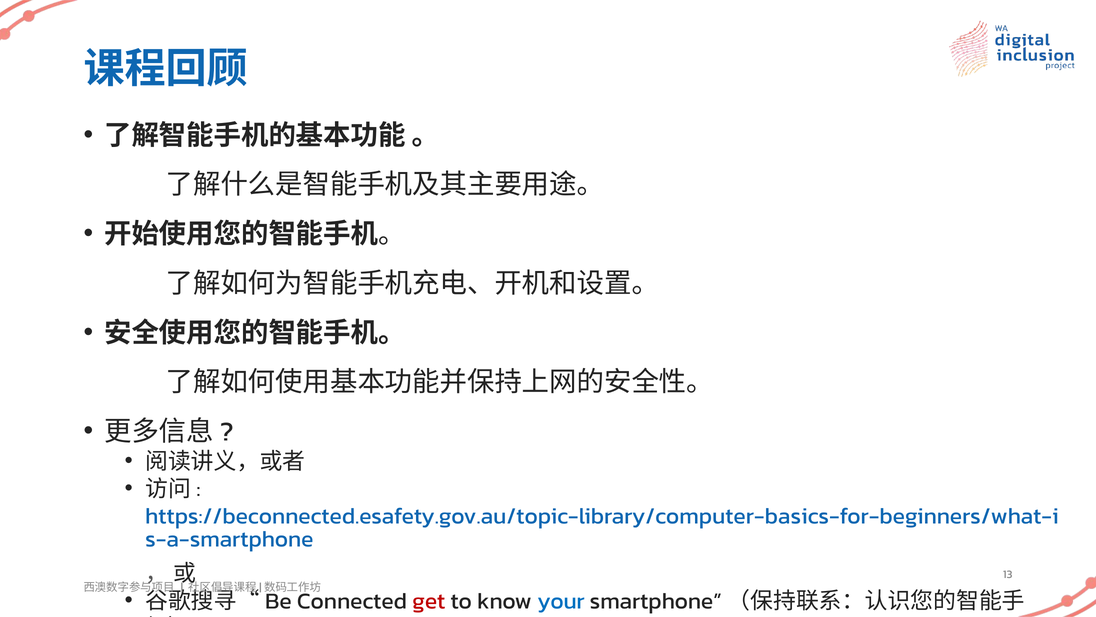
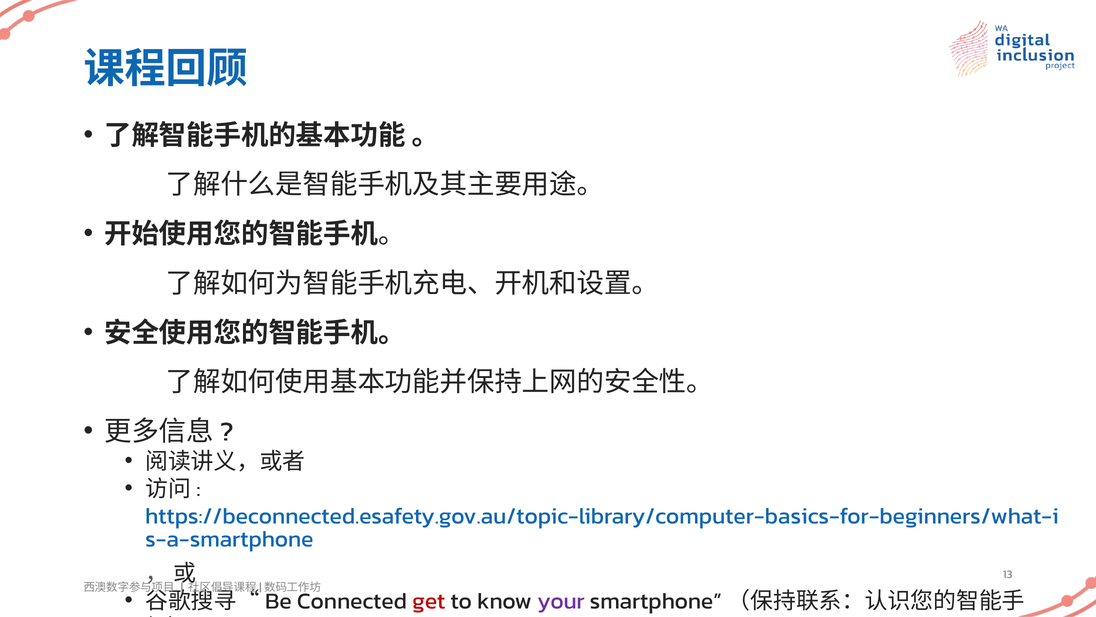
your colour: blue -> purple (561, 601)
